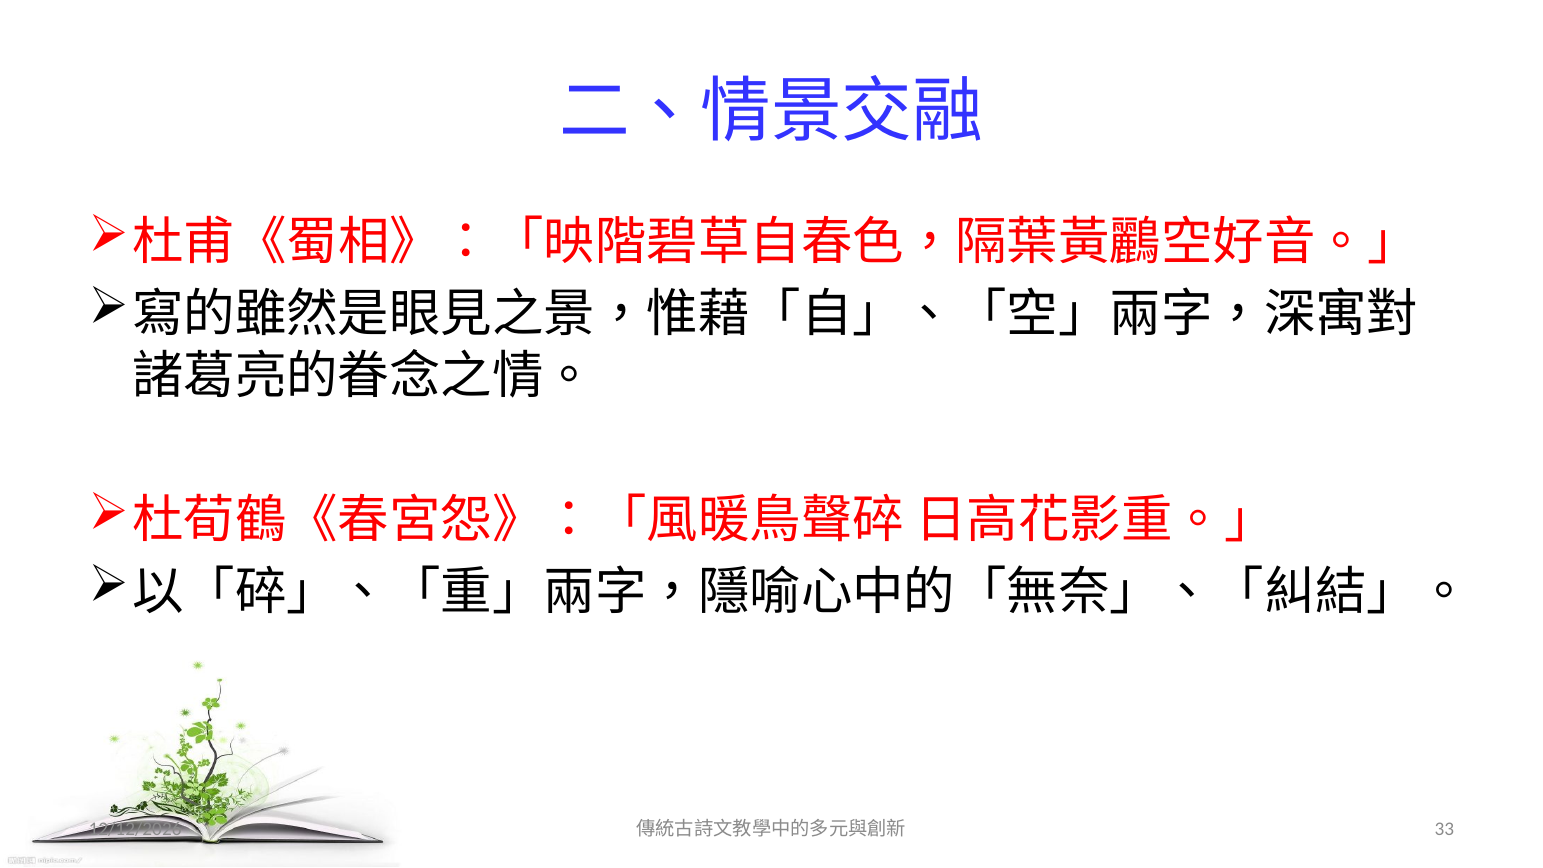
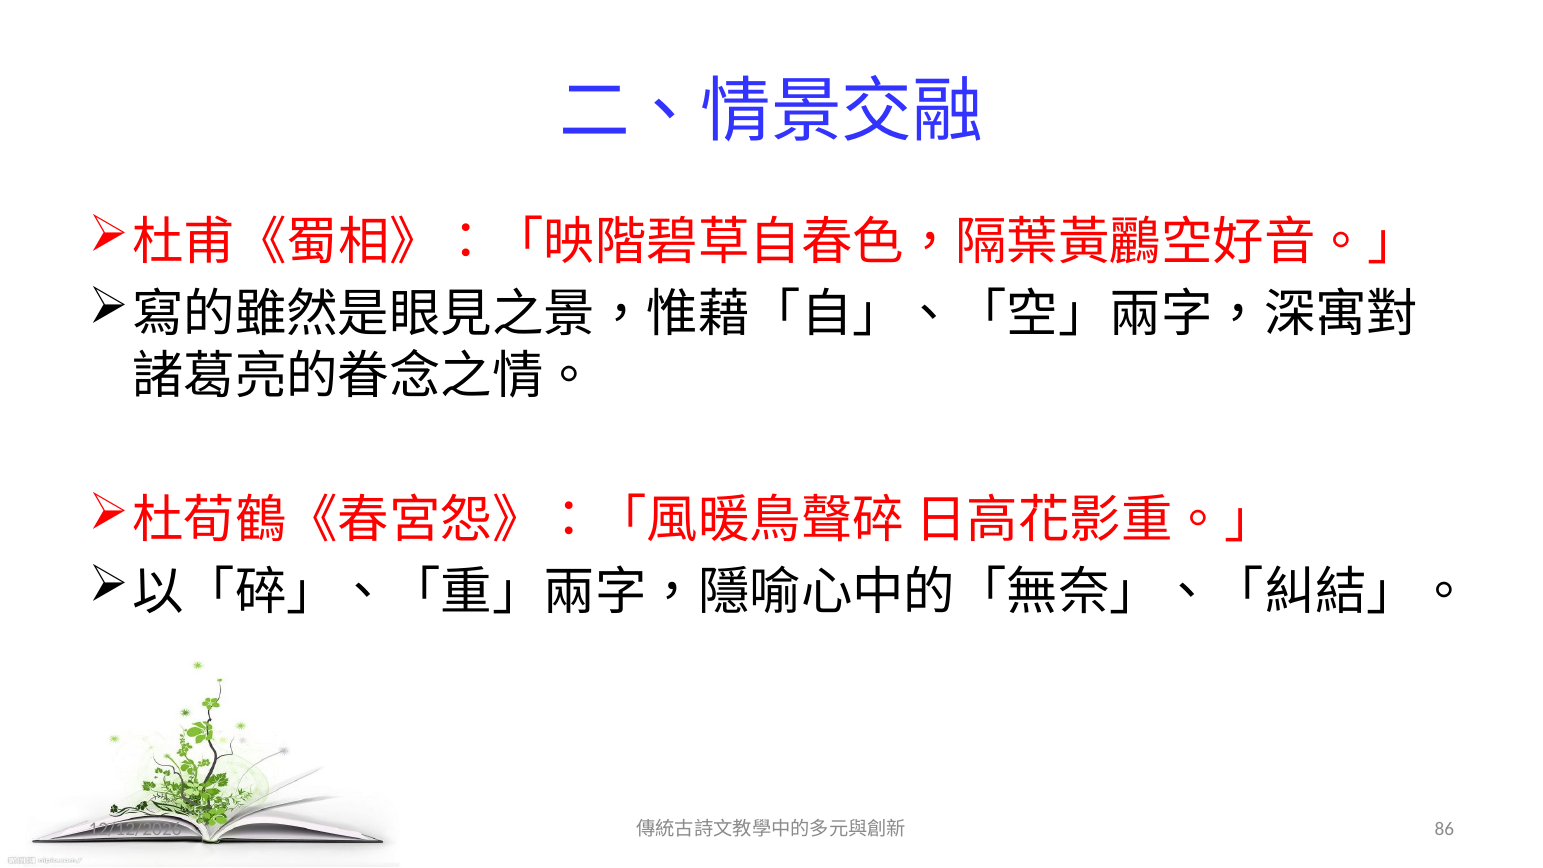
33: 33 -> 86 (1444, 829)
